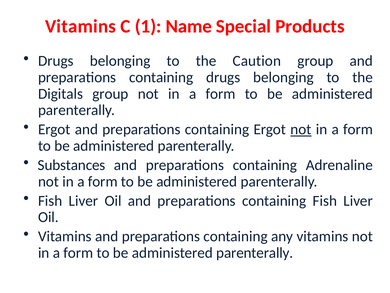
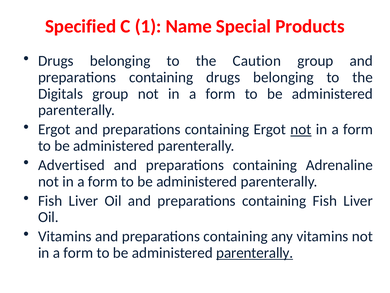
Vitamins: Vitamins -> Specified (81, 26)
Substances: Substances -> Advertised (71, 165)
parenterally underline: none -> present (255, 252)
